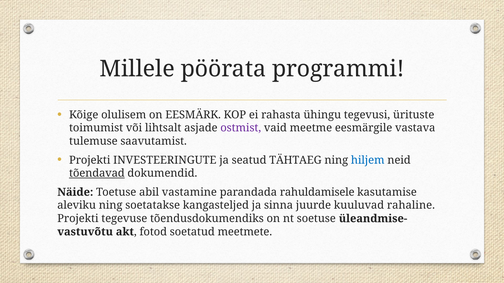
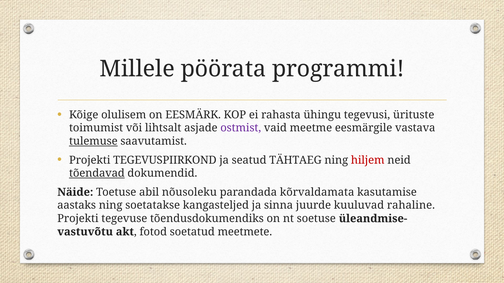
tulemuse underline: none -> present (93, 141)
INVESTEERINGUTE: INVESTEERINGUTE -> TEGEVUSPIIRKOND (165, 160)
hiljem colour: blue -> red (368, 160)
vastamine: vastamine -> nõusoleku (189, 192)
rahuldamisele: rahuldamisele -> kõrvaldamata (317, 192)
aleviku: aleviku -> aastaks (77, 206)
